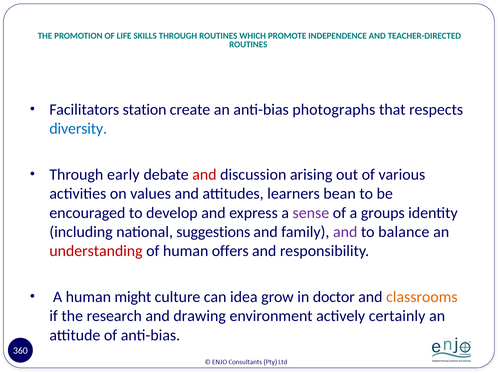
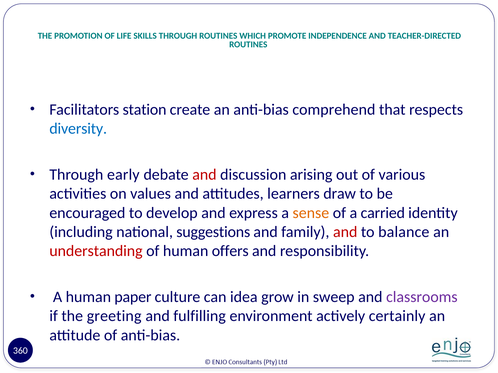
photographs: photographs -> comprehend (334, 110)
bean: bean -> draw (340, 194)
sense colour: purple -> orange (311, 213)
groups: groups -> carried (383, 213)
and colour: purple -> red (345, 232)
might: might -> paper (133, 297)
doctor: doctor -> sweep (334, 297)
classrooms colour: orange -> purple (422, 297)
research: research -> greeting (114, 317)
drawing: drawing -> fulfilling (200, 317)
